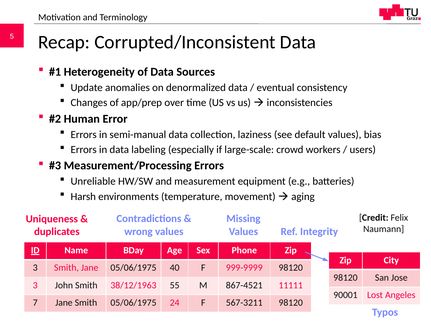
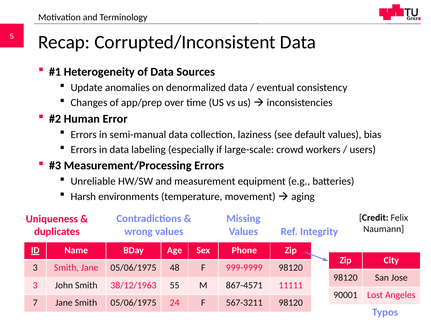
40: 40 -> 48 (175, 268)
867-4521: 867-4521 -> 867-4571 (244, 285)
